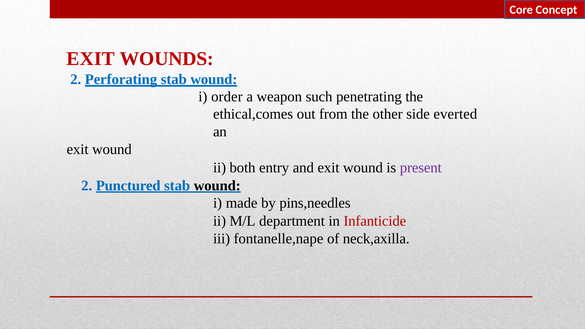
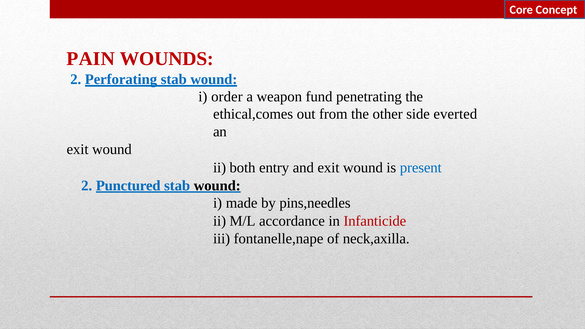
EXIT: EXIT -> PAIN (91, 59)
such: such -> fund (319, 97)
present colour: purple -> blue (421, 168)
department: department -> accordance (292, 221)
